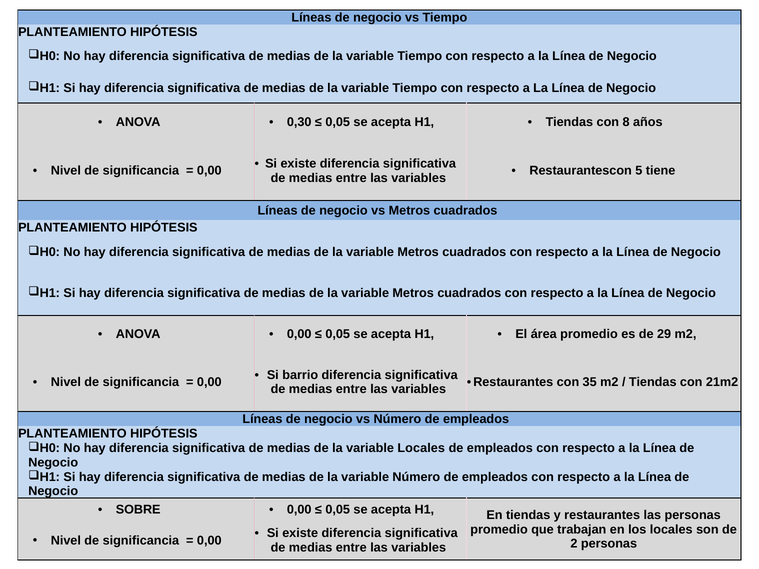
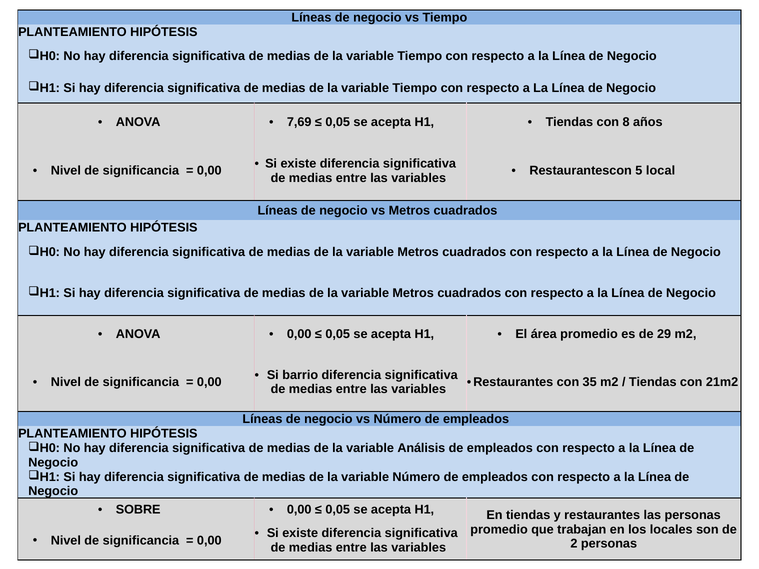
0,30: 0,30 -> 7,69 (299, 122)
tiene: tiene -> local (661, 171)
variable Locales: Locales -> Análisis (421, 448)
